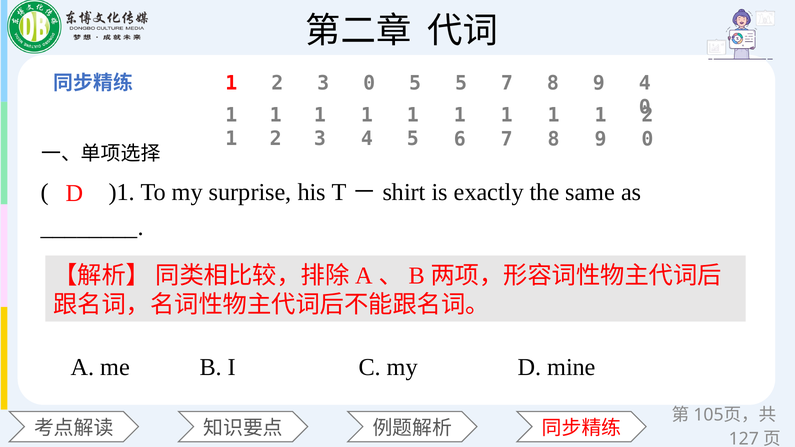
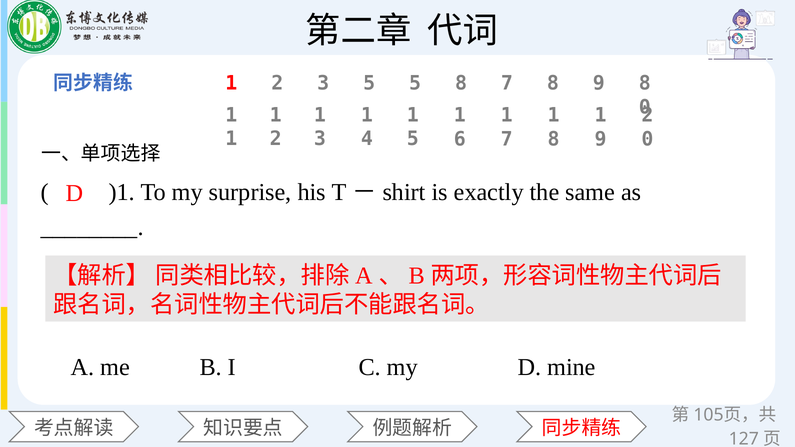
3 0: 0 -> 5 (369, 83)
5 5: 5 -> 8 (461, 83)
9 4: 4 -> 8 (645, 83)
